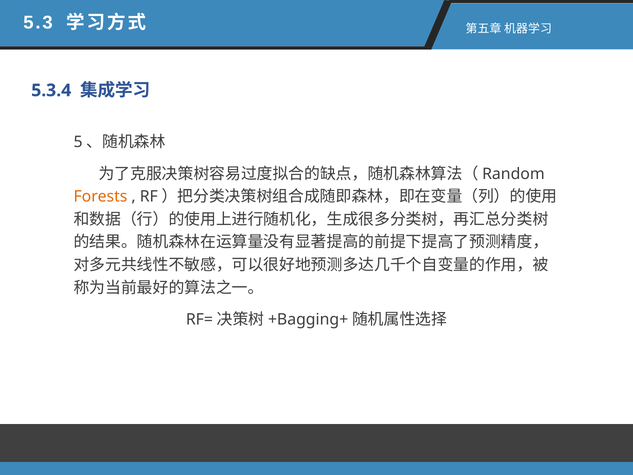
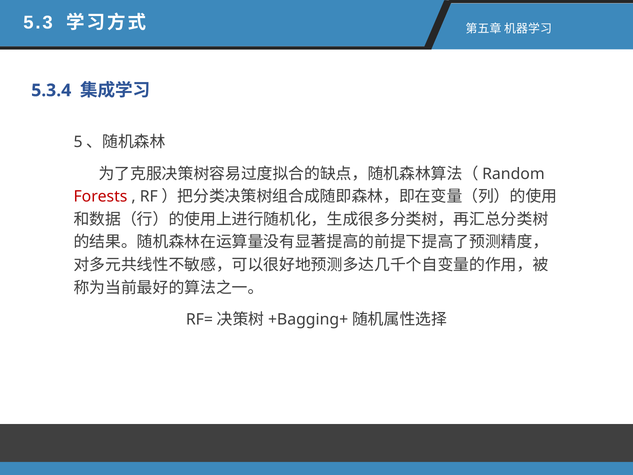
Forests colour: orange -> red (100, 197)
